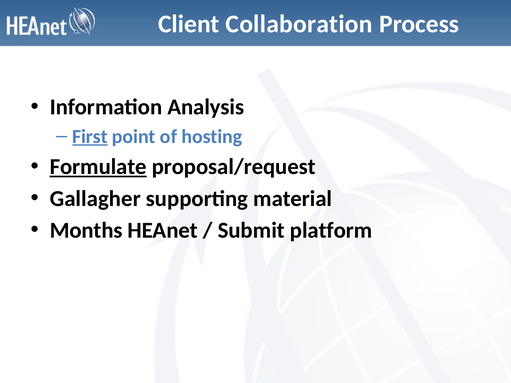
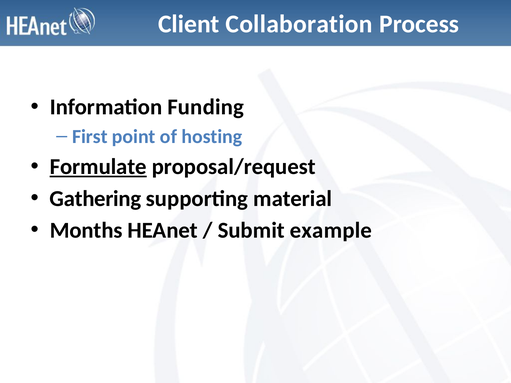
Analysis: Analysis -> Funding (206, 107)
First underline: present -> none (90, 137)
Gallagher: Gallagher -> Gathering (95, 199)
platform: platform -> example (331, 230)
